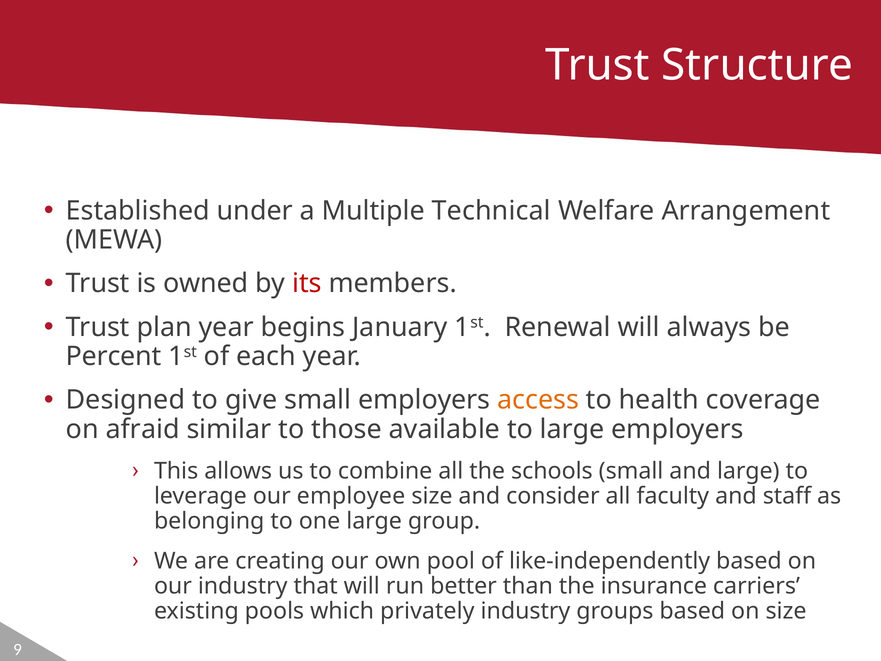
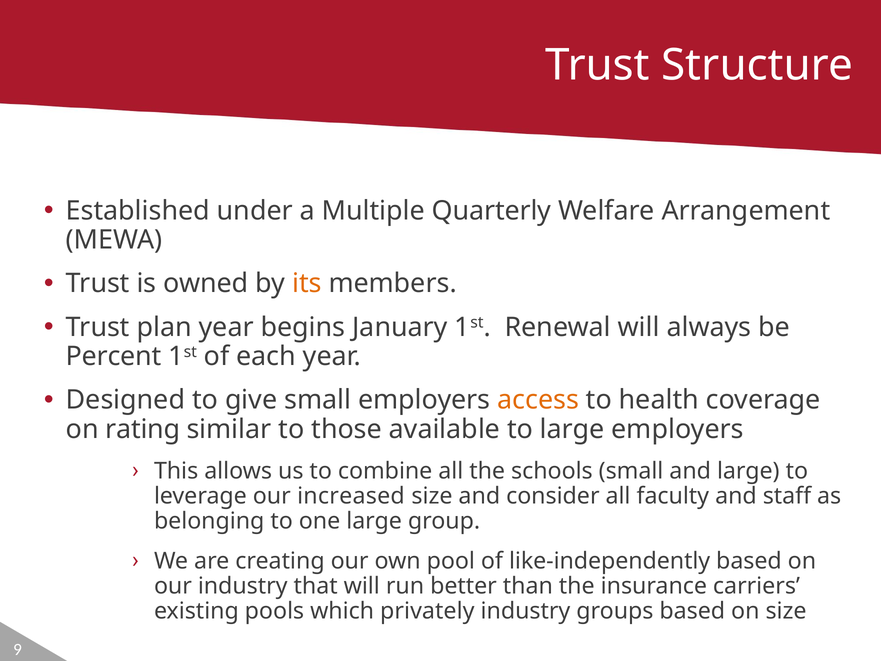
Technical: Technical -> Quarterly (492, 211)
its colour: red -> orange (307, 283)
afraid: afraid -> rating (143, 429)
employee: employee -> increased (351, 496)
